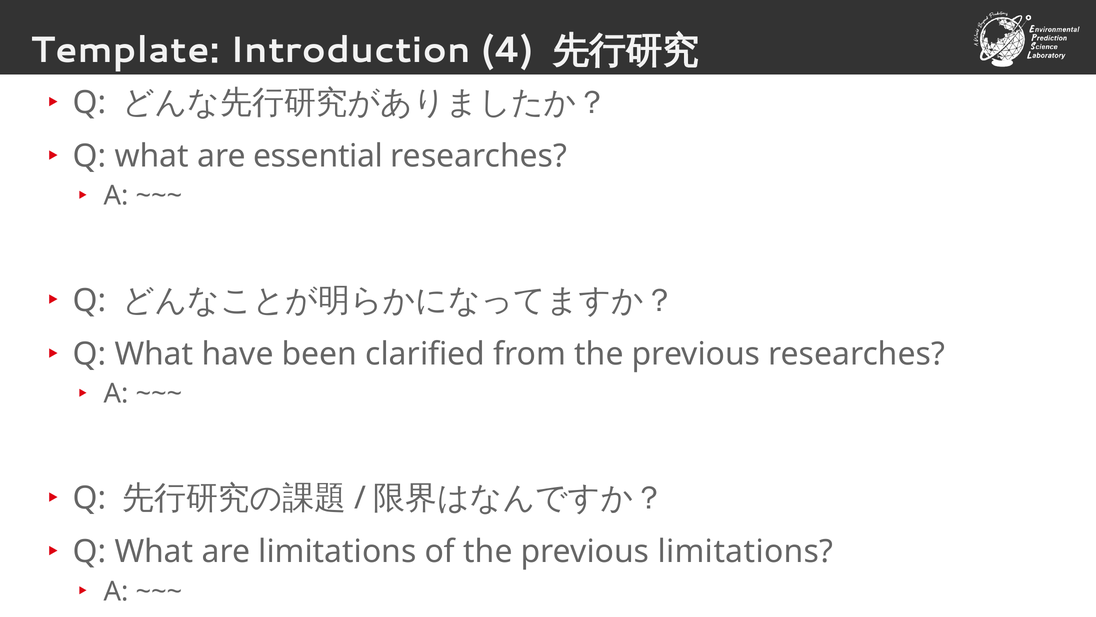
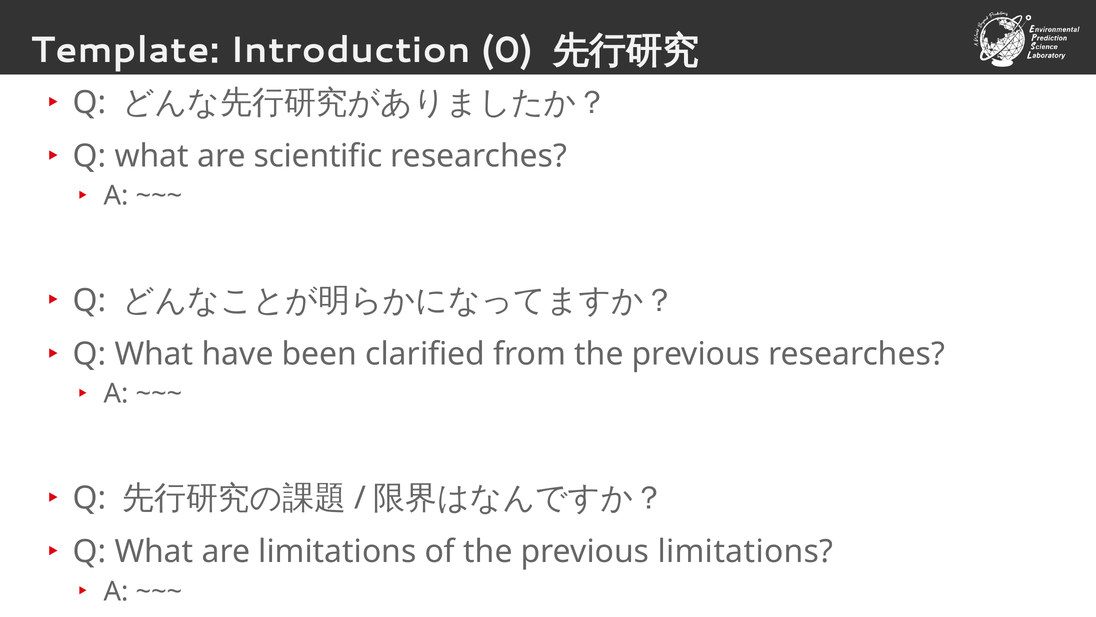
4: 4 -> 0 (507, 50)
essential: essential -> scientific (318, 156)
